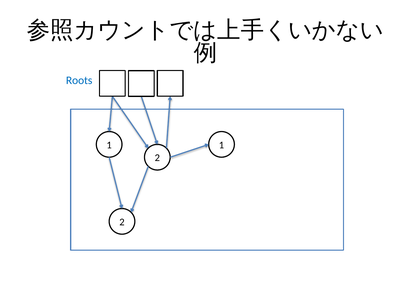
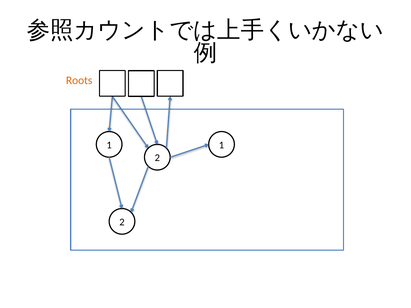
Roots colour: blue -> orange (79, 80)
